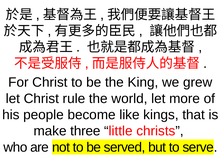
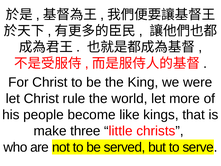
grew: grew -> were (198, 82)
